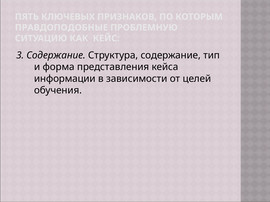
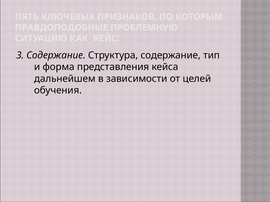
информации: информации -> дальнейшем (65, 79)
